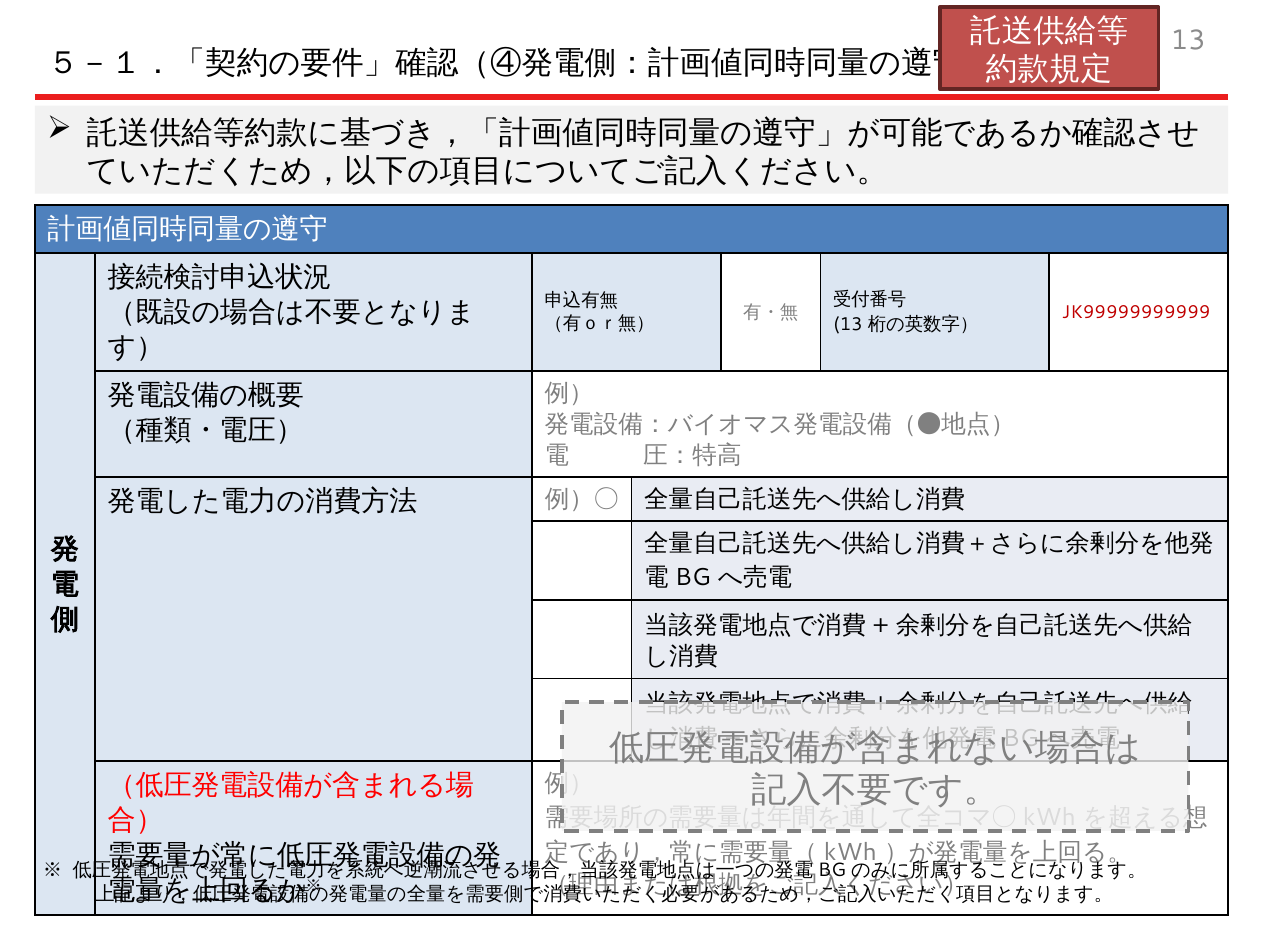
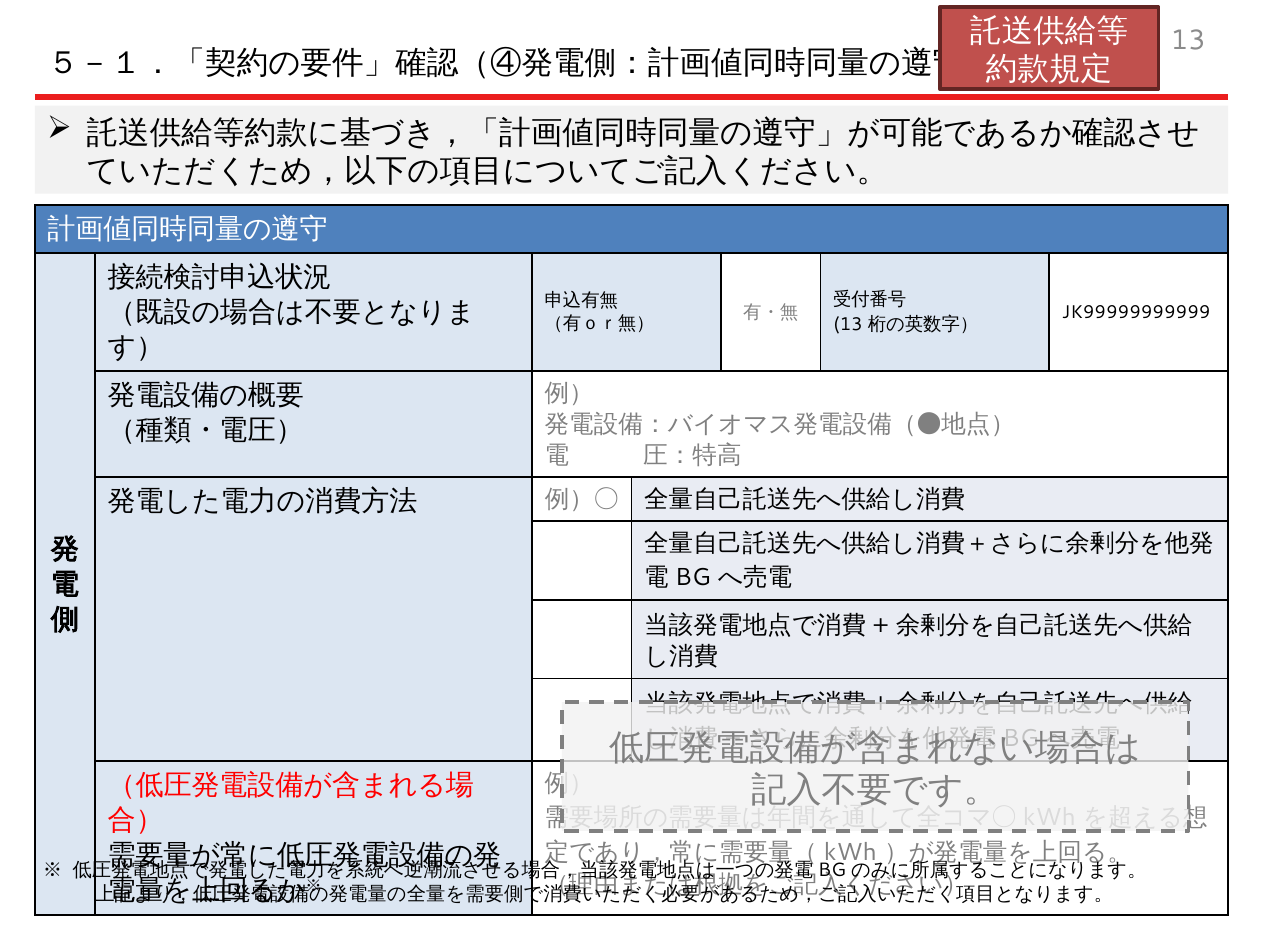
JK99999999999 colour: red -> black (1136, 313)
